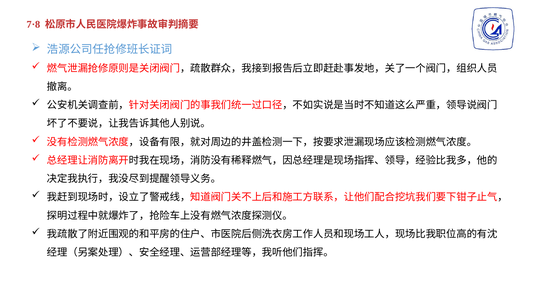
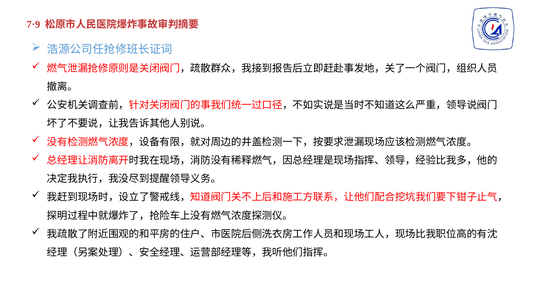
7·8: 7·8 -> 7·9 (33, 25)
